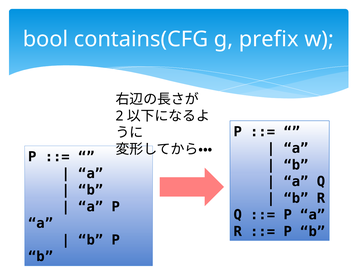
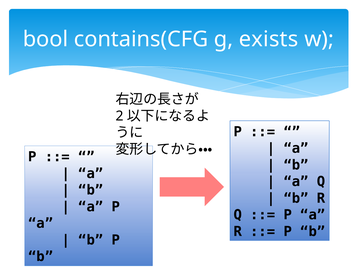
prefix: prefix -> exists (269, 39)
